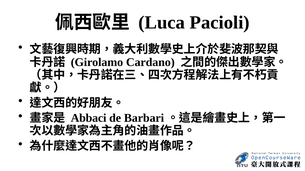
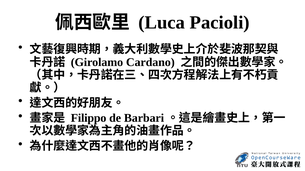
Abbaci: Abbaci -> Filippo (89, 118)
